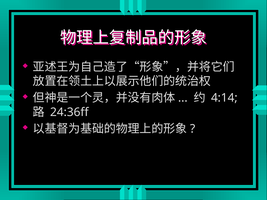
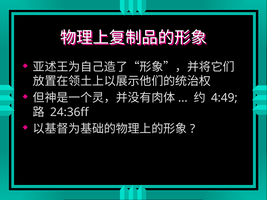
4:14: 4:14 -> 4:49 (224, 98)
